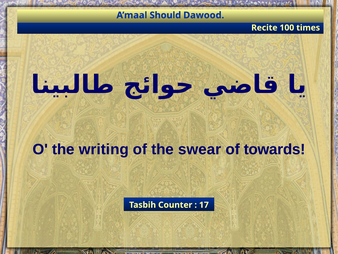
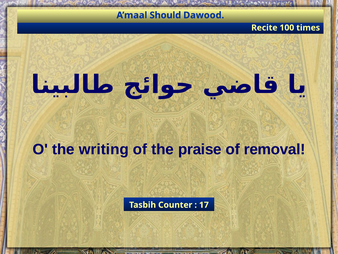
swear: swear -> praise (200, 149)
towards: towards -> removal (275, 149)
